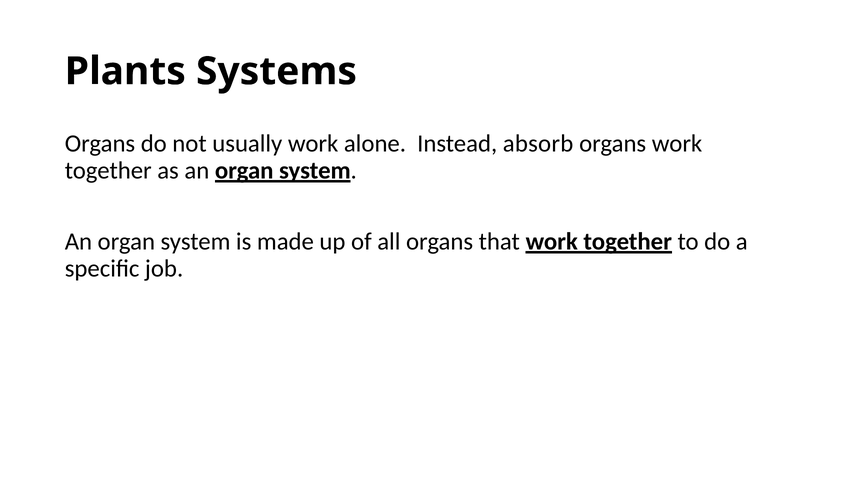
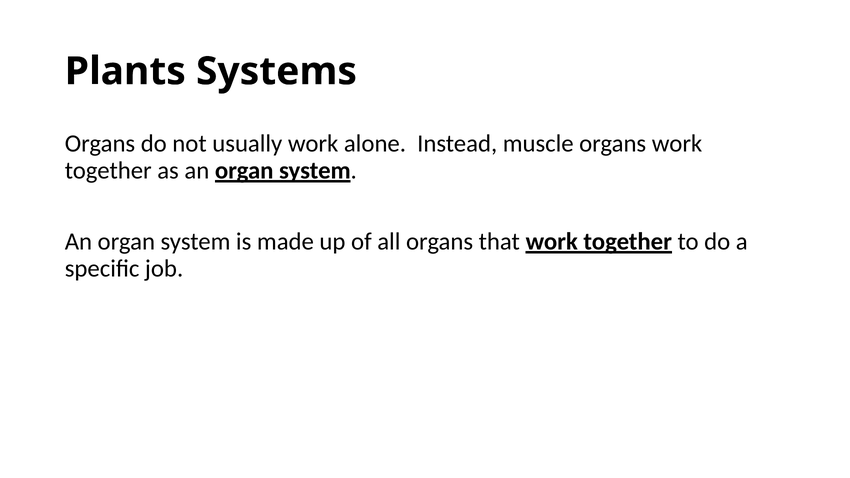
absorb: absorb -> muscle (538, 144)
